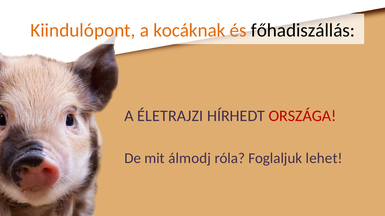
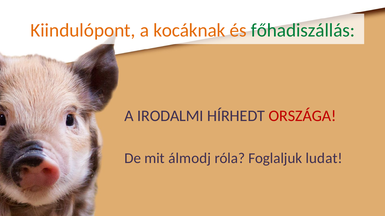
főhadiszállás colour: black -> green (303, 30)
ÉLETRAJZI: ÉLETRAJZI -> IRODALMI (170, 116)
lehet: lehet -> ludat (324, 159)
